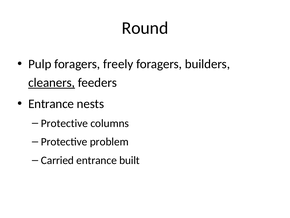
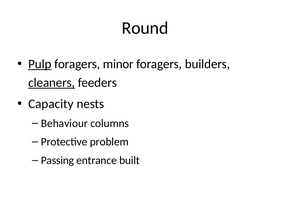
Pulp underline: none -> present (40, 64)
freely: freely -> minor (118, 64)
Entrance: Entrance -> Capacity (51, 104)
Protective: Protective -> Behaviour (64, 123)
Carried: Carried -> Passing (57, 160)
